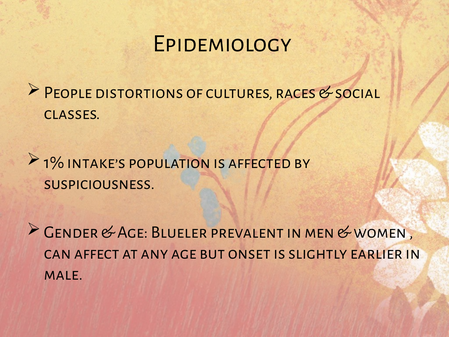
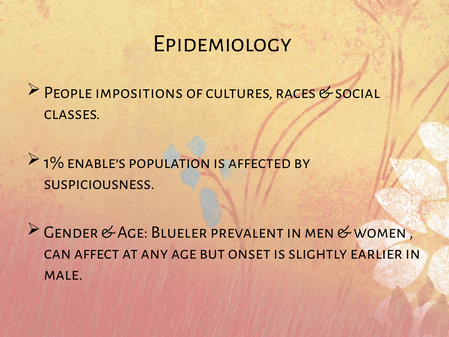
distortions: distortions -> impositions (139, 92)
intake’s: intake’s -> enable’s (96, 162)
